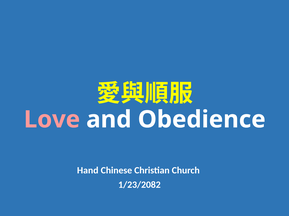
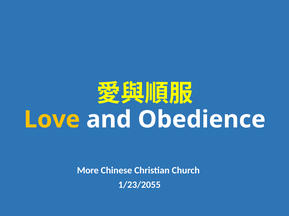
Love colour: pink -> yellow (52, 120)
Hand: Hand -> More (88, 171)
1/23/2082: 1/23/2082 -> 1/23/2055 (139, 185)
